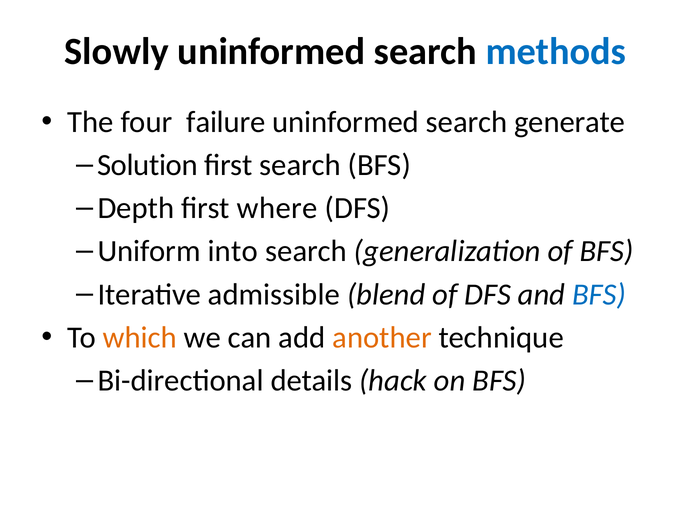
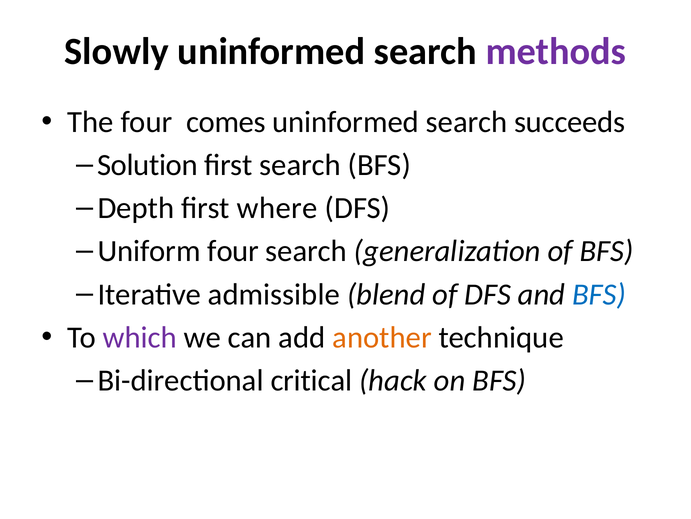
methods colour: blue -> purple (556, 52)
failure: failure -> comes (226, 122)
generate: generate -> succeeds (570, 122)
Uniform into: into -> four (233, 251)
which colour: orange -> purple (140, 337)
details: details -> critical (311, 380)
